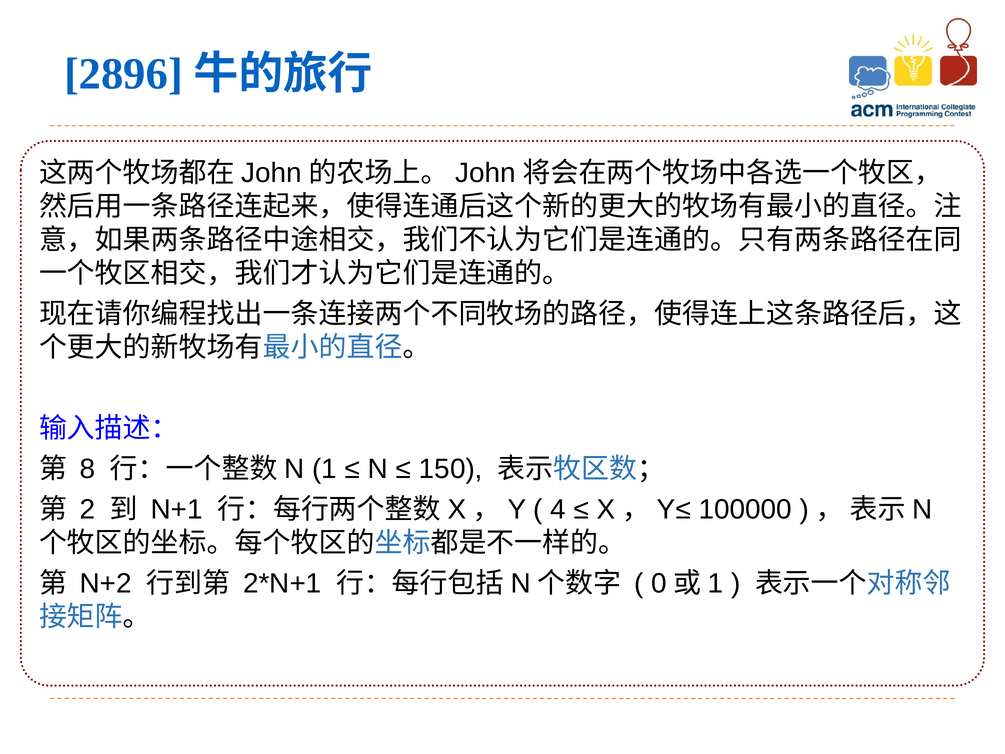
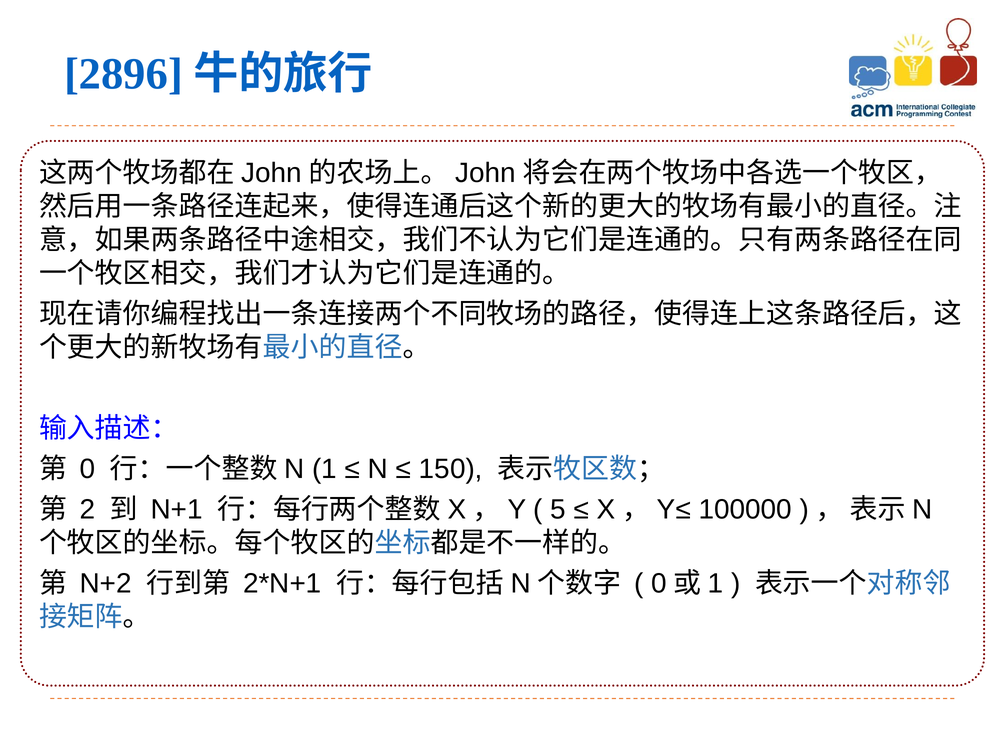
8: 8 -> 0 (88, 469)
4: 4 -> 5 (558, 509)
